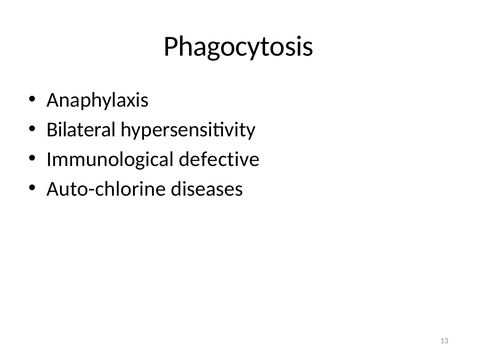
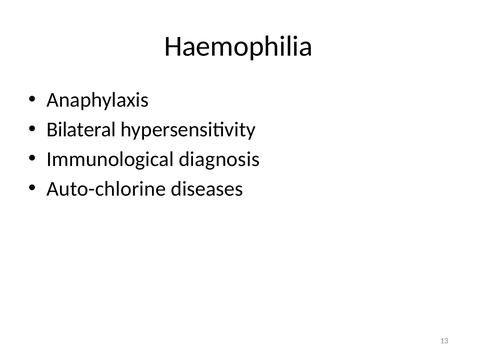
Phagocytosis: Phagocytosis -> Haemophilia (238, 46)
defective: defective -> diagnosis (219, 159)
